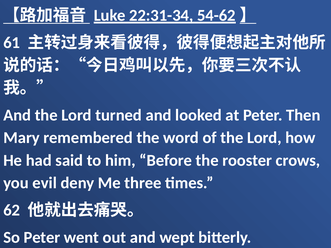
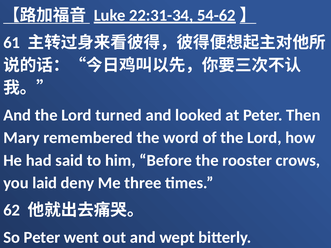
evil: evil -> laid (45, 183)
